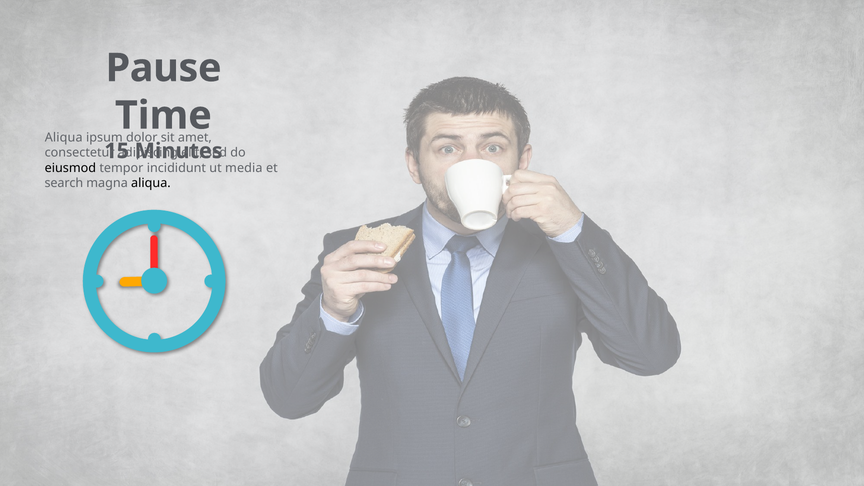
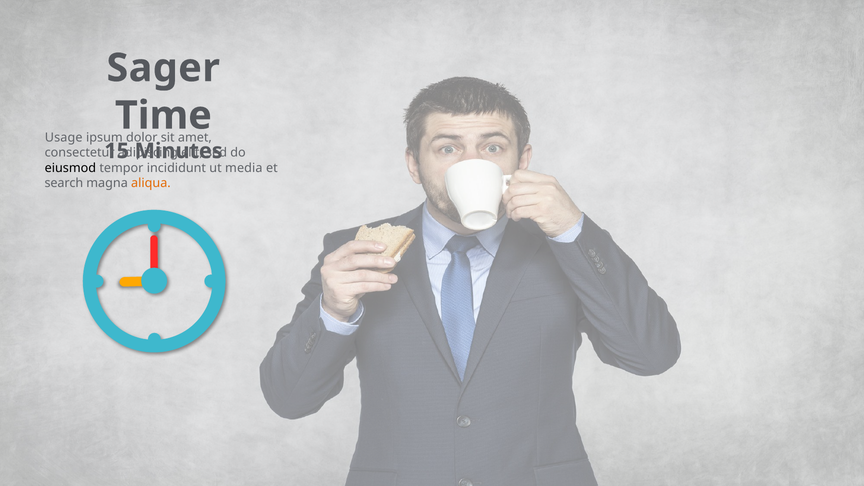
Pause: Pause -> Sager (163, 68)
Aliqua: Aliqua -> Usage (64, 138)
aliqua colour: black -> orange (151, 183)
